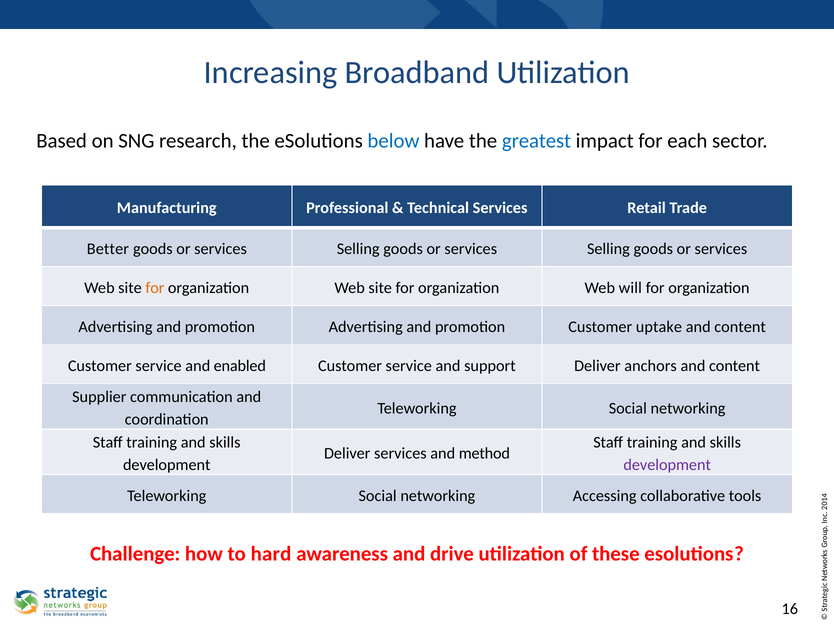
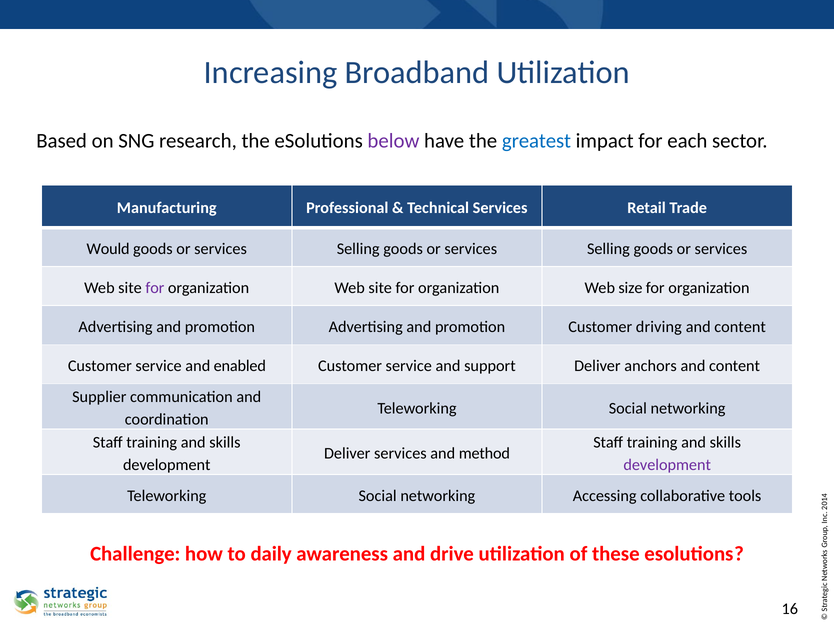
below colour: blue -> purple (393, 141)
Better: Better -> Would (108, 249)
for colour: orange -> purple (155, 288)
will: will -> size (630, 288)
uptake: uptake -> driving (659, 327)
hard: hard -> daily (271, 554)
